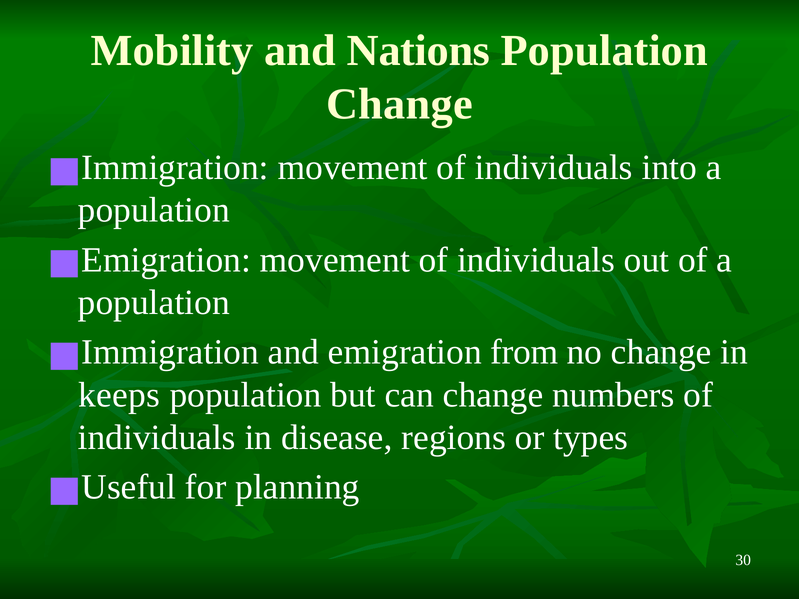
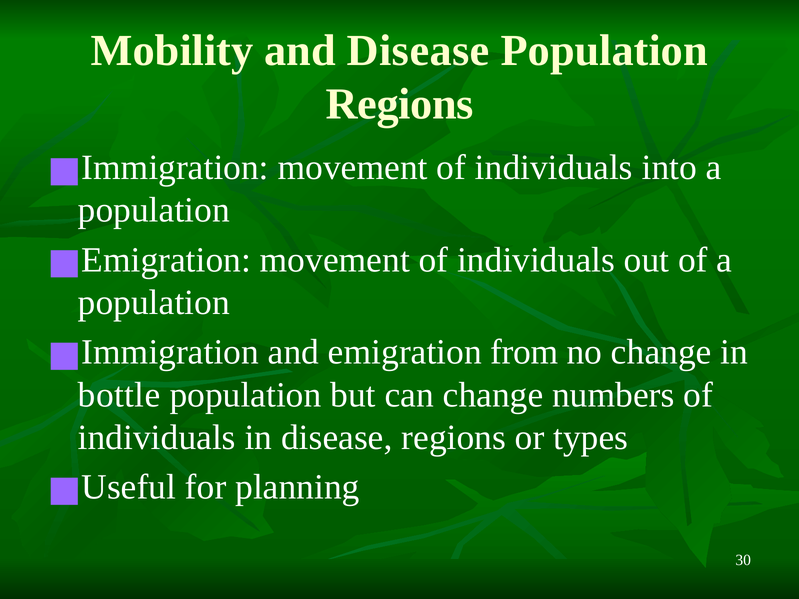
and Nations: Nations -> Disease (418, 51)
Change: Change -> Regions (400, 104)
keeps: keeps -> bottle (119, 395)
